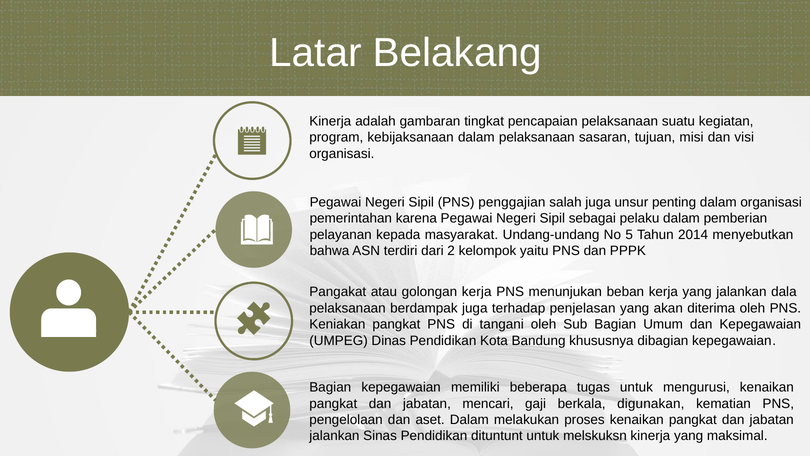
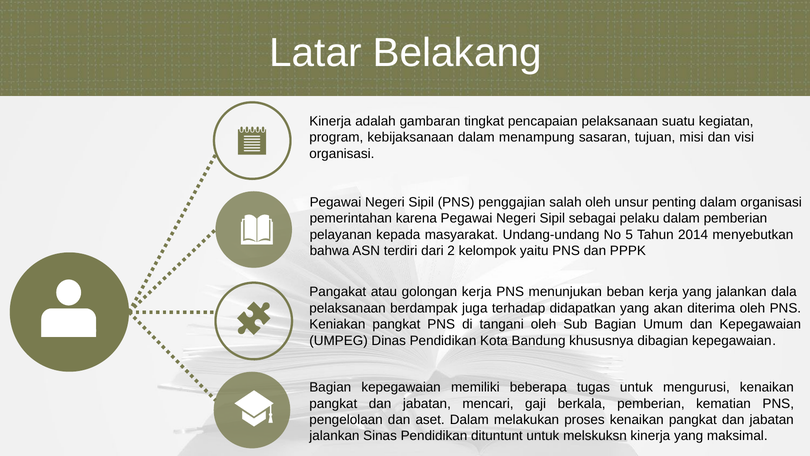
dalam pelaksanaan: pelaksanaan -> menampung (537, 137)
salah juga: juga -> oleh (598, 202)
penjelasan: penjelasan -> didapatkan (583, 308)
berkala digunakan: digunakan -> pemberian (651, 403)
